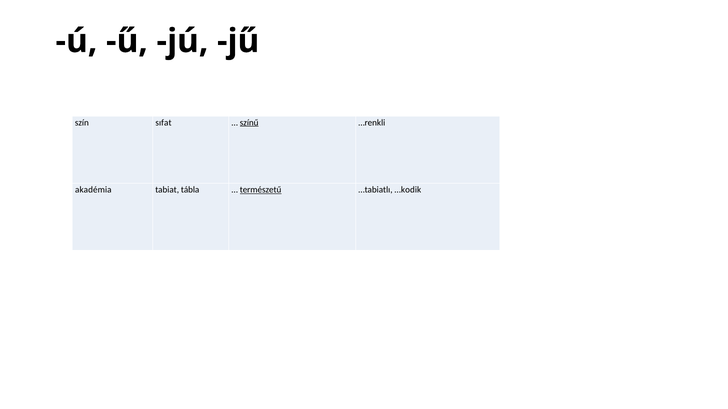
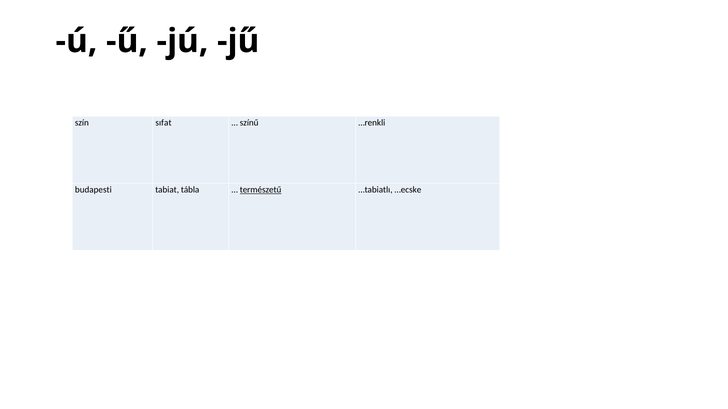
színű underline: present -> none (249, 123)
akadémia: akadémia -> budapesti (93, 190)
…kodik: …kodik -> …ecske (408, 190)
